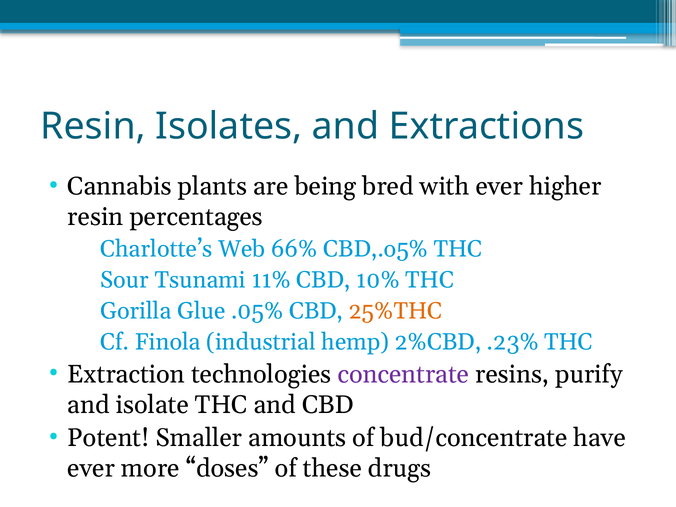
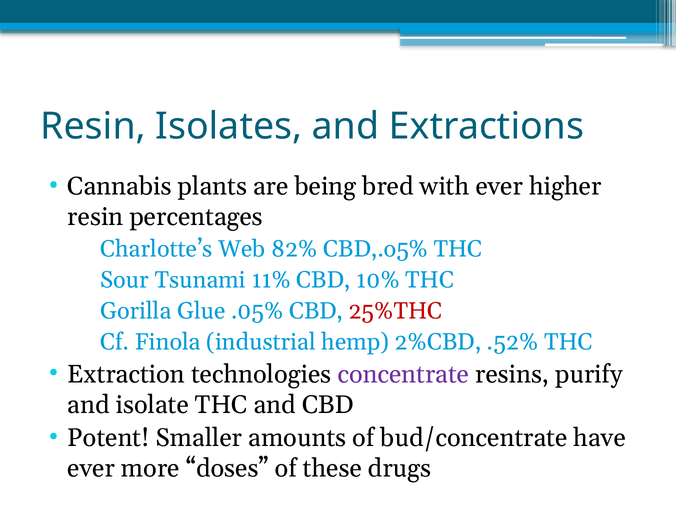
66%: 66% -> 82% (294, 249)
25%THC colour: orange -> red (396, 311)
.23%: .23% -> .52% (513, 342)
